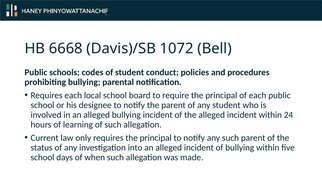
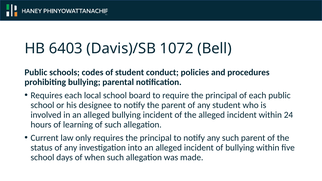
6668: 6668 -> 6403 (66, 49)
